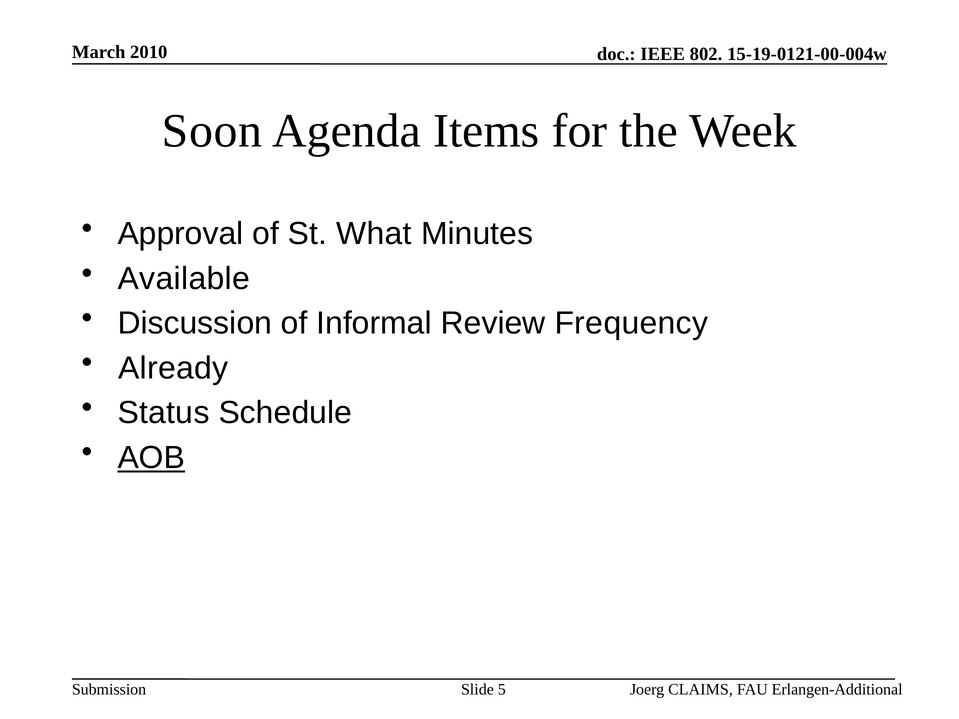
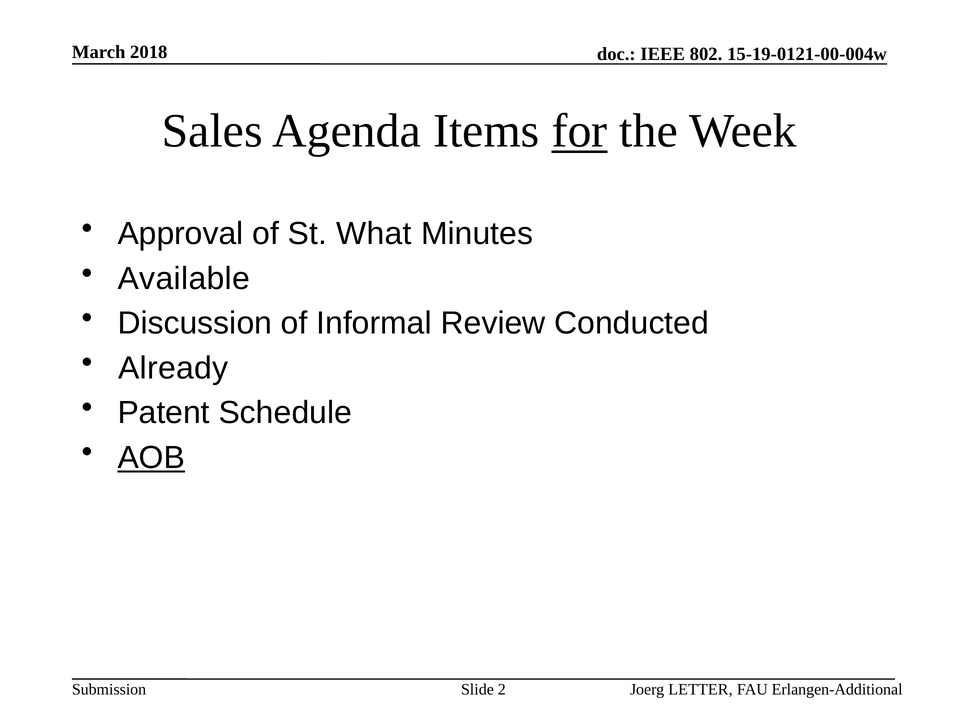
2010: 2010 -> 2018 (149, 52)
Soon: Soon -> Sales (212, 131)
for underline: none -> present (580, 131)
Frequency: Frequency -> Conducted (632, 324)
Status: Status -> Patent (164, 413)
5: 5 -> 2 (502, 690)
CLAIMS: CLAIMS -> LETTER (700, 690)
